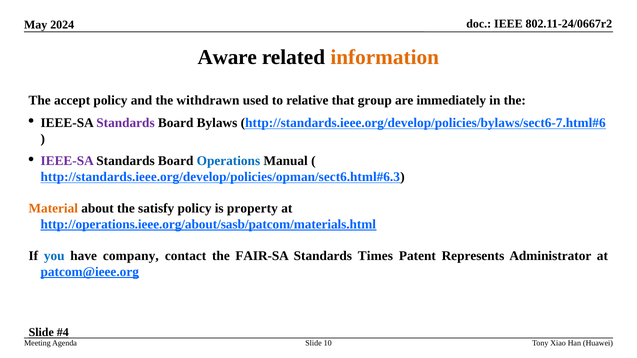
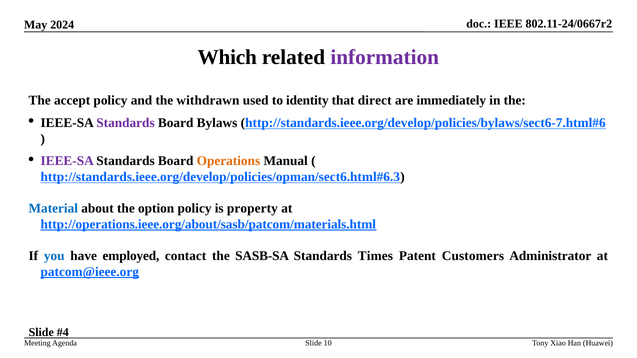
Aware: Aware -> Which (227, 57)
information colour: orange -> purple (385, 57)
relative: relative -> identity (307, 101)
group: group -> direct (375, 101)
Operations colour: blue -> orange (228, 161)
Material colour: orange -> blue (53, 209)
satisfy: satisfy -> option (156, 209)
company: company -> employed (131, 256)
FAIR-SA: FAIR-SA -> SASB-SA (262, 256)
Represents: Represents -> Customers (473, 256)
